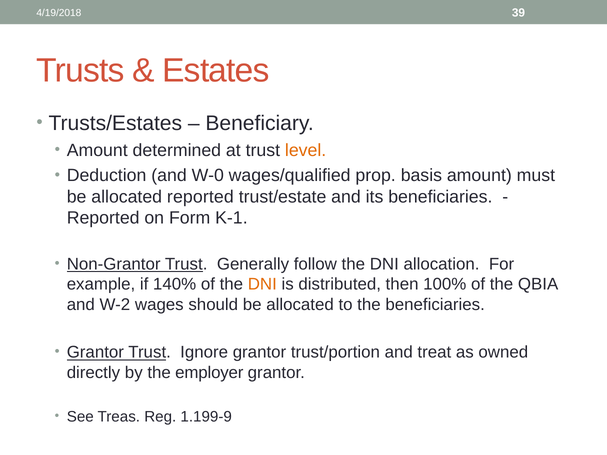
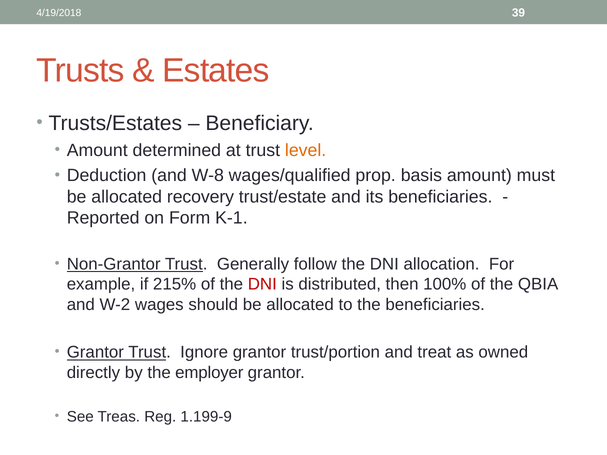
W-0: W-0 -> W-8 (208, 176)
allocated reported: reported -> recovery (201, 197)
140%: 140% -> 215% (175, 284)
DNI colour: orange -> red (262, 284)
